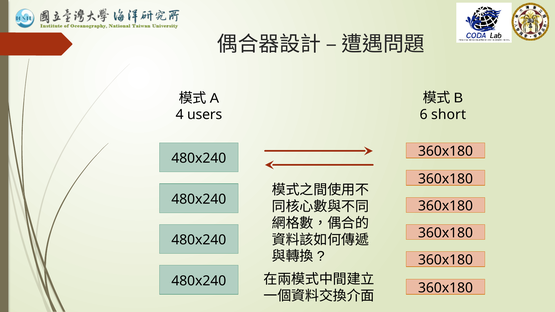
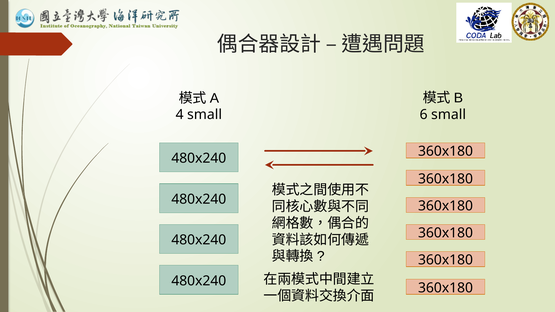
6 short: short -> small (449, 115)
4 users: users -> small (205, 115)
